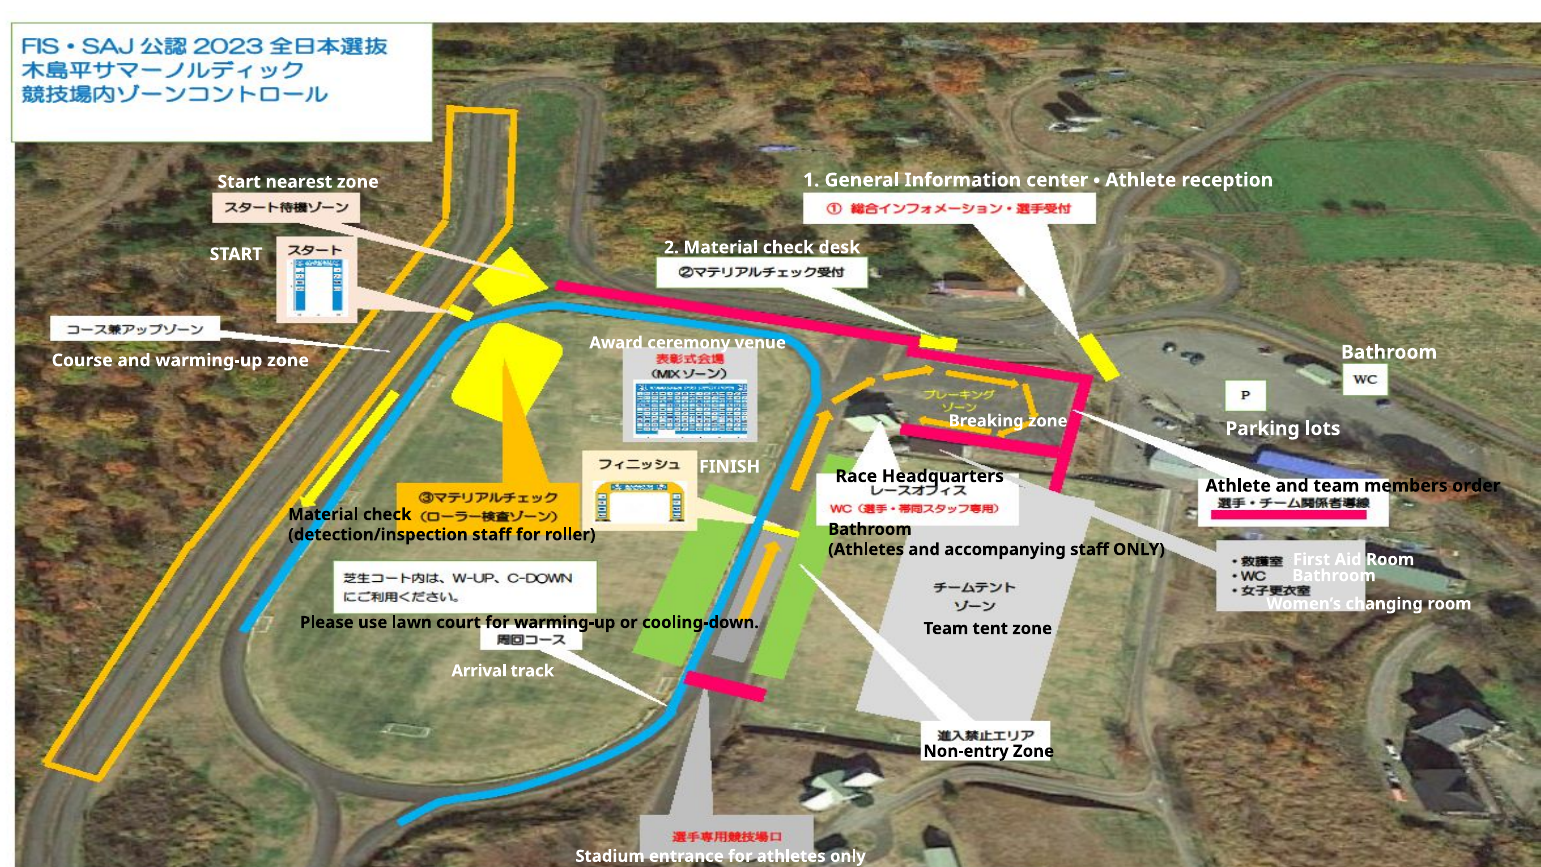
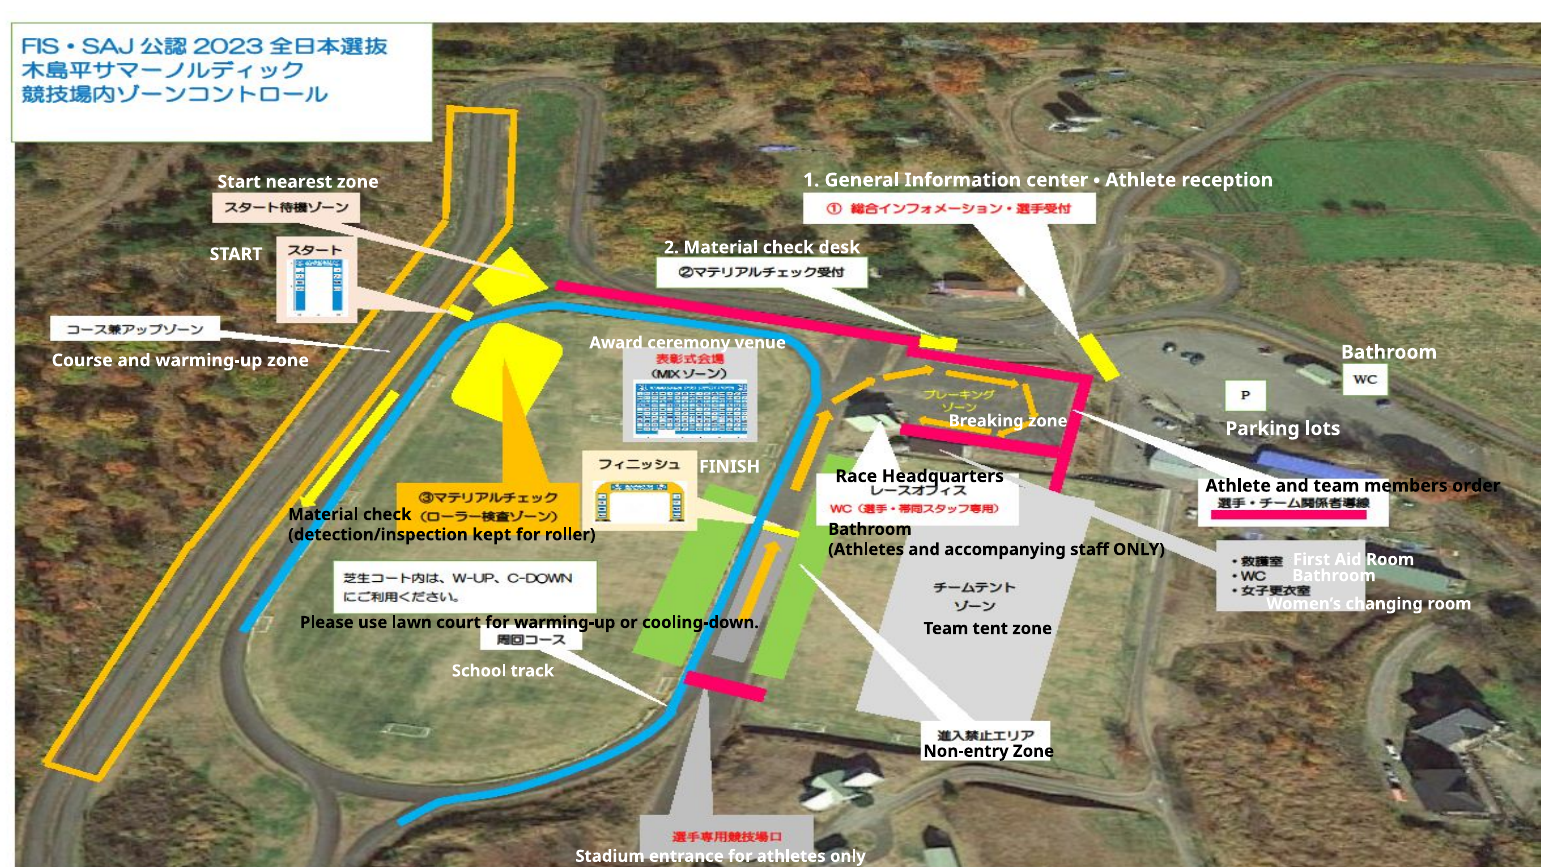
detection/inspection staff: staff -> kept (492, 535)
Arrival: Arrival -> School (479, 671)
